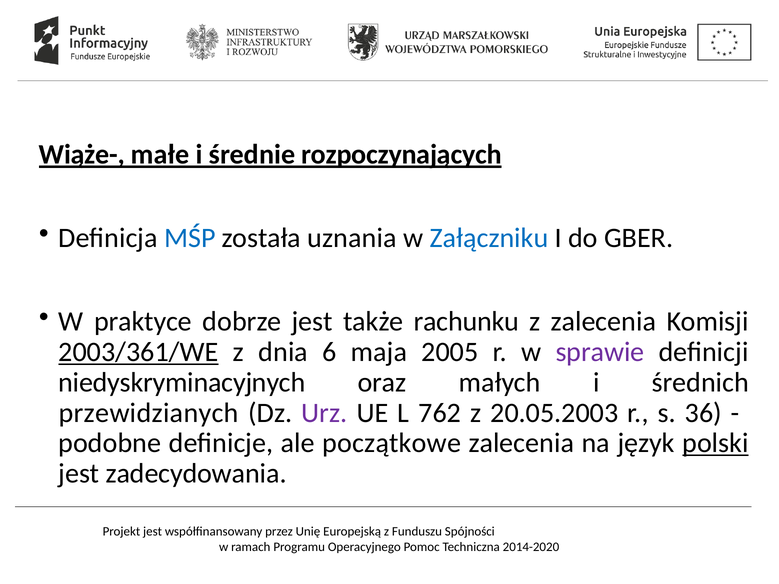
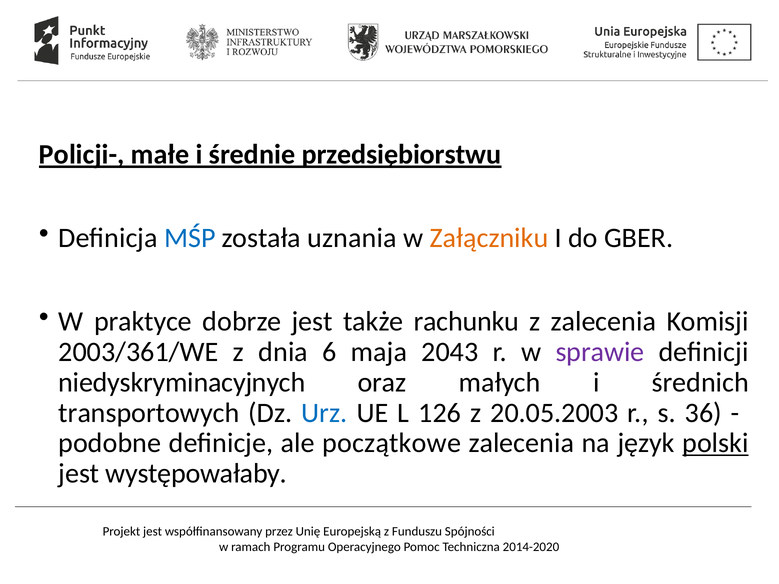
Wiąże-: Wiąże- -> Policji- (82, 155)
rozpoczynających: rozpoczynających -> przedsiębiorstwu (401, 155)
Załączniku colour: blue -> orange (489, 238)
2003/361/WE underline: present -> none (139, 352)
2005: 2005 -> 2043 (450, 352)
przewidzianych: przewidzianych -> transportowych (149, 413)
Urz colour: purple -> blue (324, 413)
762: 762 -> 126 (440, 413)
zadecydowania: zadecydowania -> występowałaby (196, 474)
